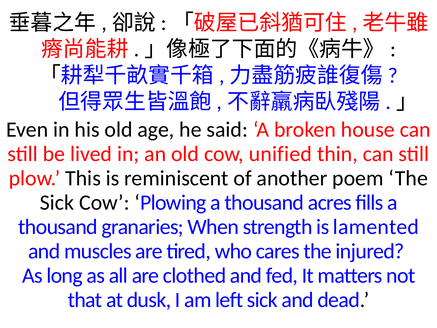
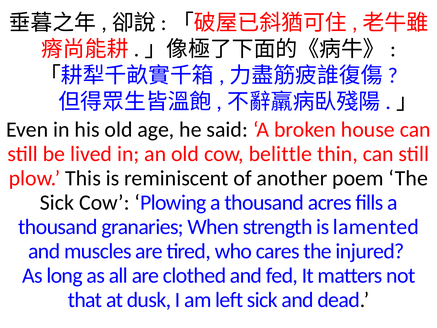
unified: unified -> belittle (280, 154)
